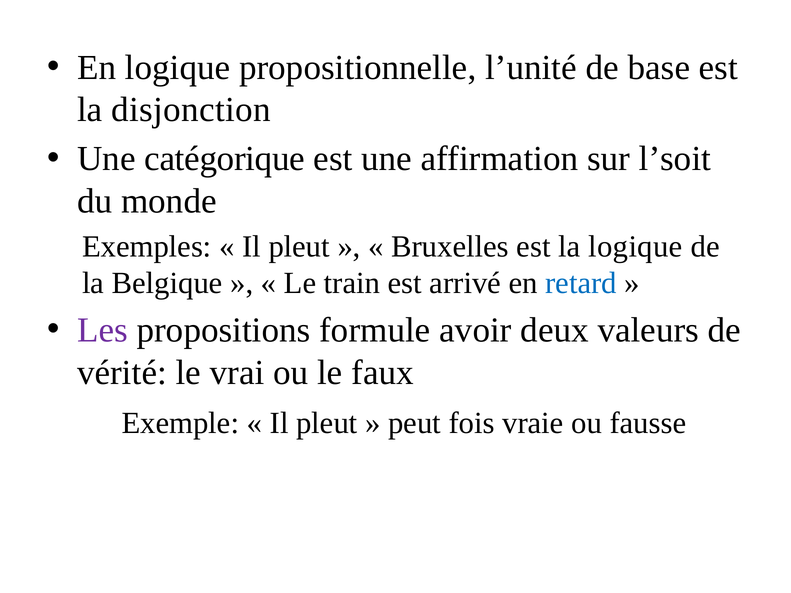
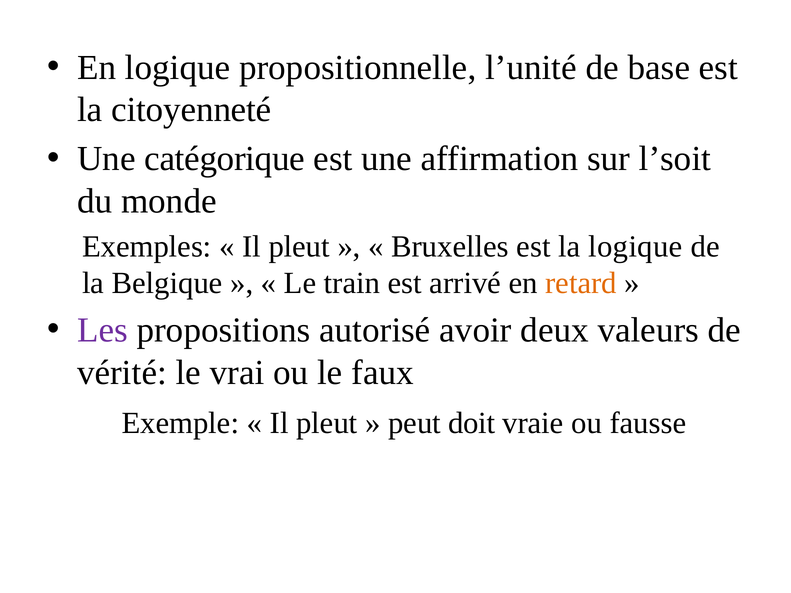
disjonction: disjonction -> citoyenneté (191, 110)
retard colour: blue -> orange (581, 283)
formule: formule -> autorisé (375, 330)
fois: fois -> doit (472, 423)
